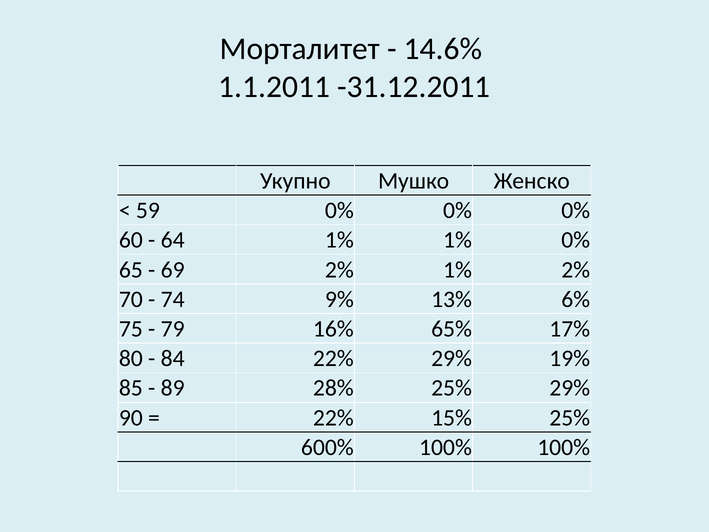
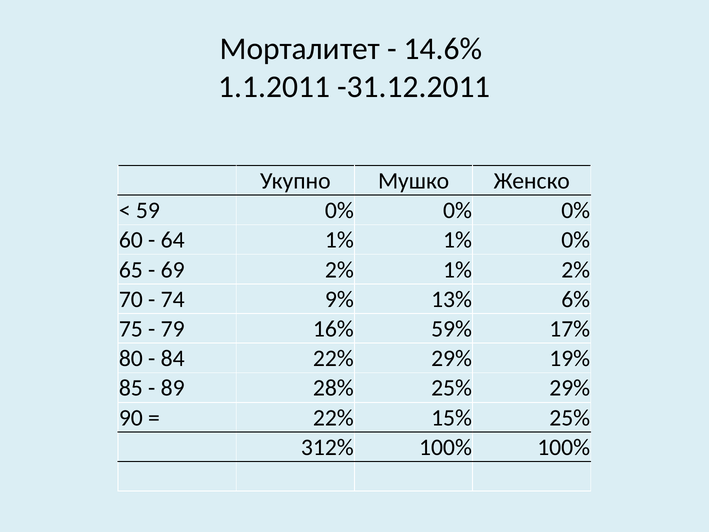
65%: 65% -> 59% (452, 329)
600%: 600% -> 312% (327, 447)
